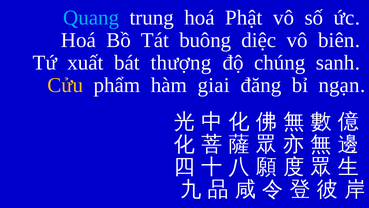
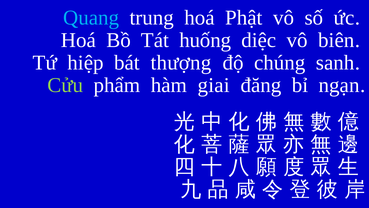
buông: buông -> huống (205, 40)
xuất: xuất -> hiệp (85, 63)
Cửu colour: yellow -> light green (65, 85)
